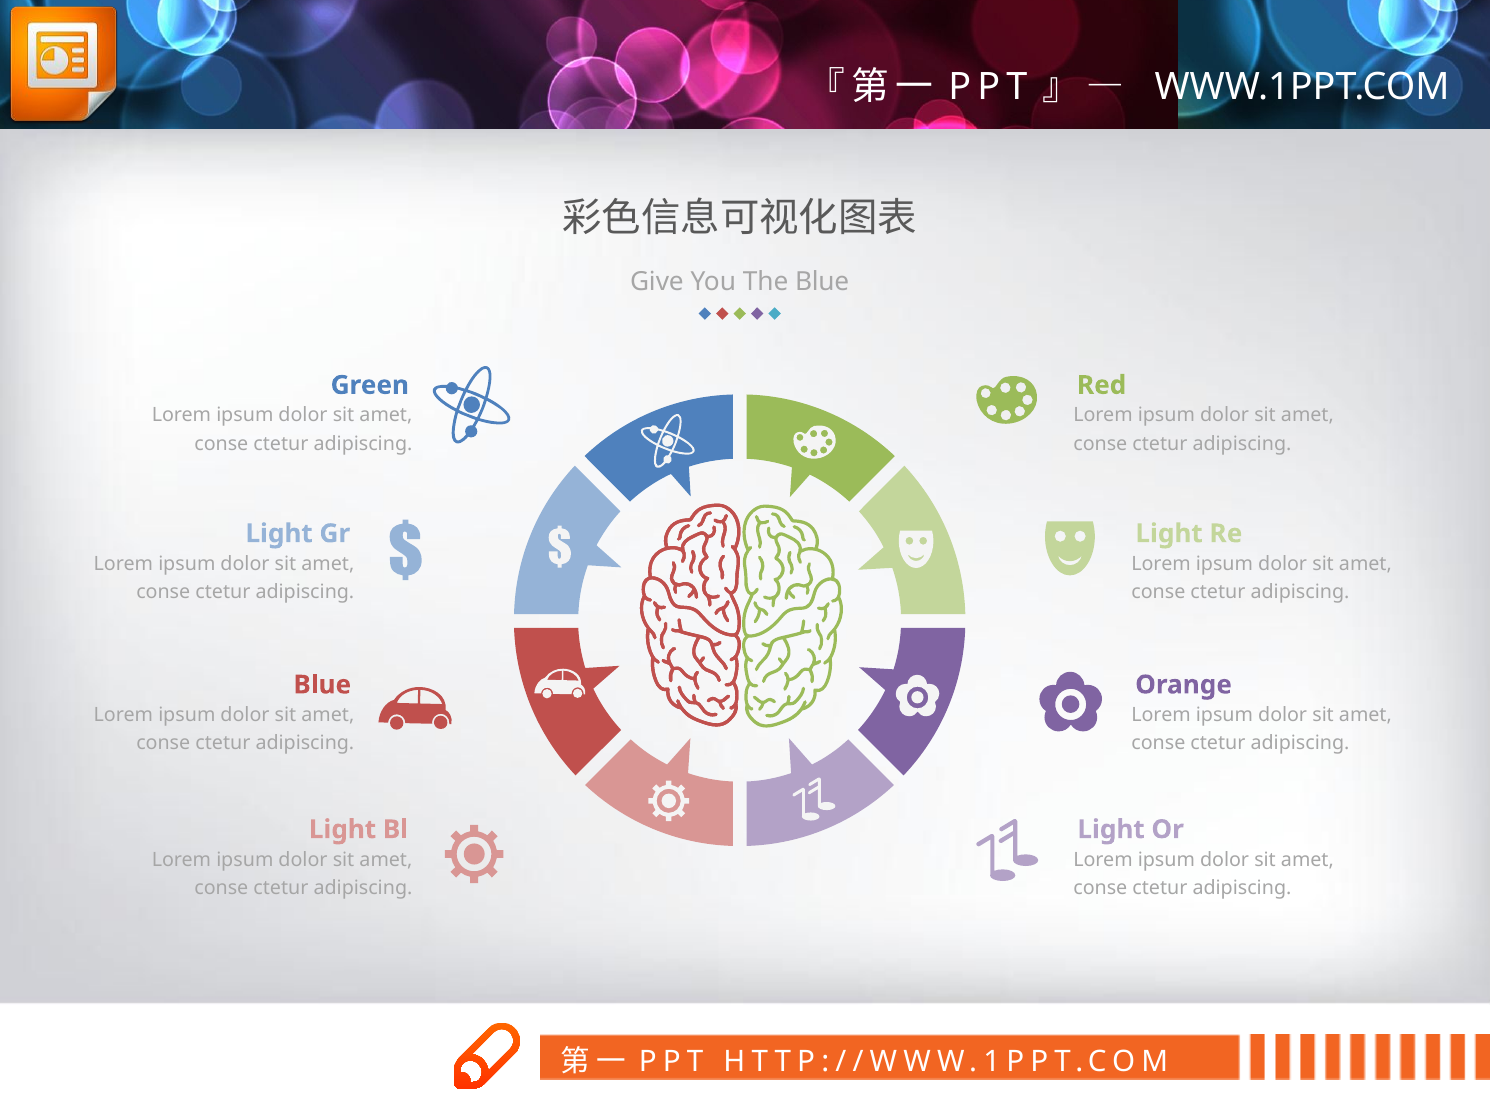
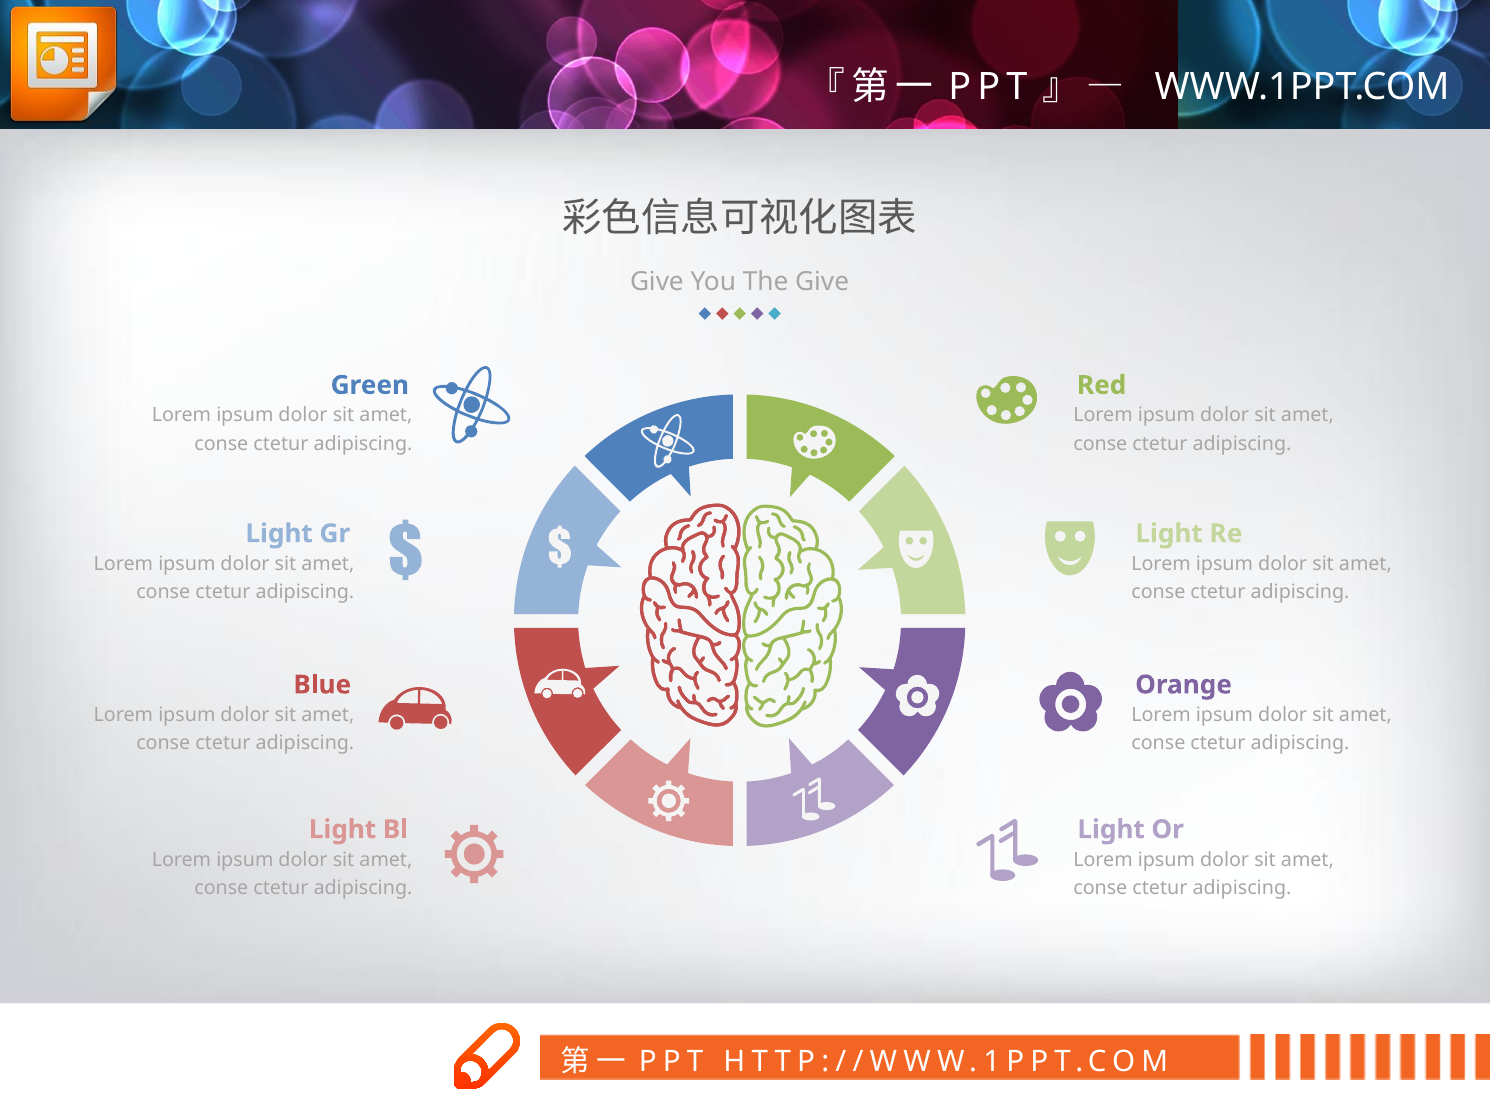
The Blue: Blue -> Give (822, 282)
